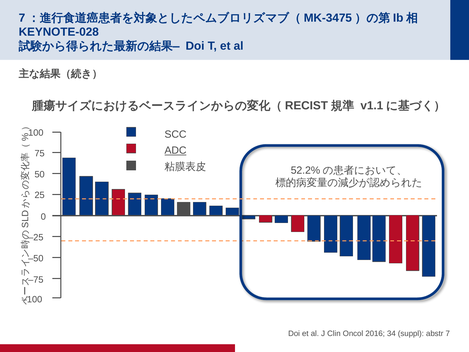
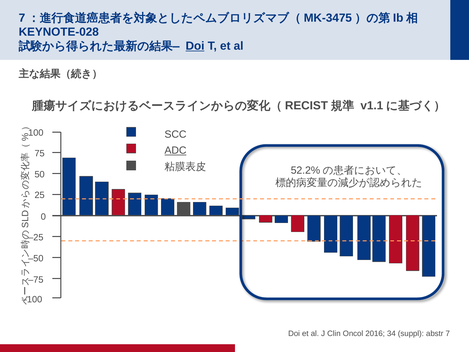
Doi underline: none -> present (195, 46)
